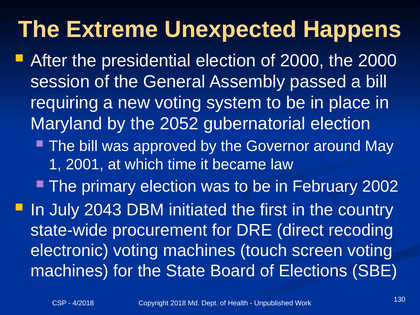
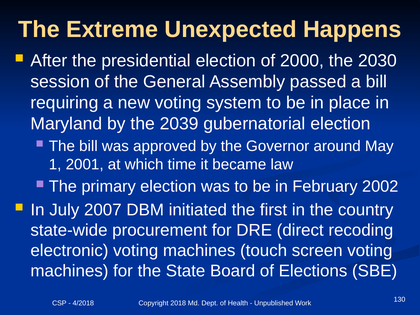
the 2000: 2000 -> 2030 (377, 61)
2052: 2052 -> 2039 (179, 124)
2043: 2043 -> 2007 (103, 210)
